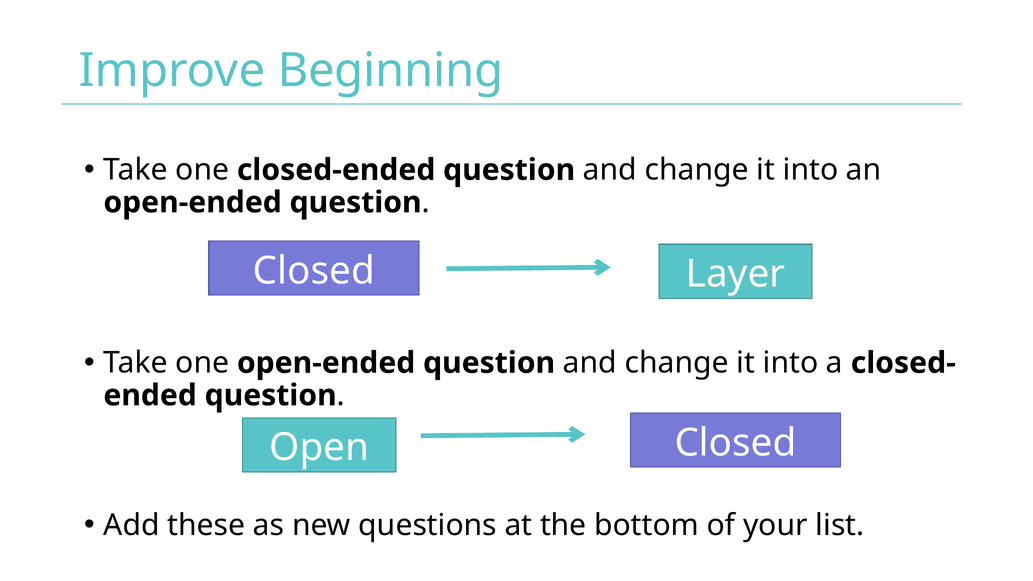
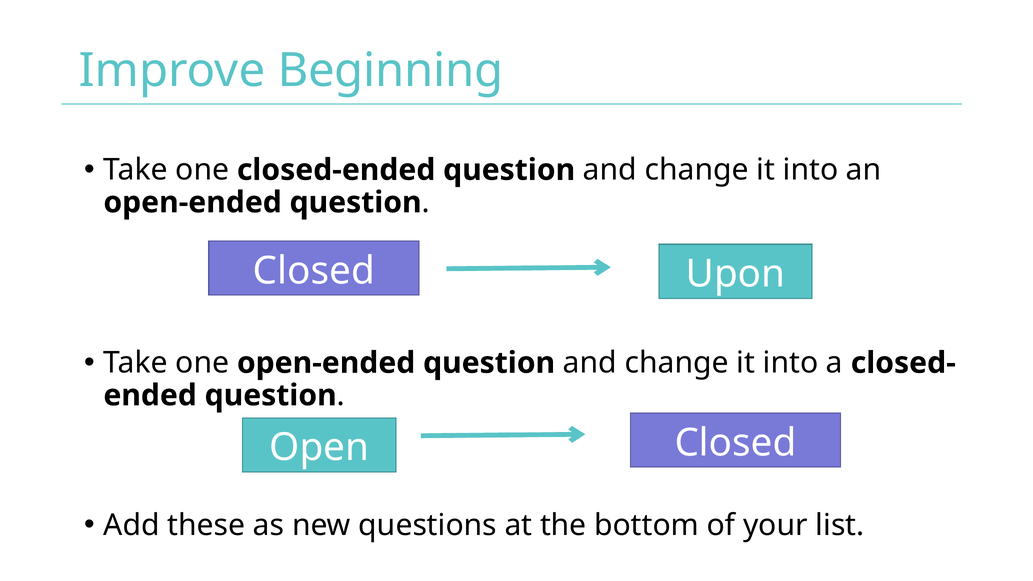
Layer: Layer -> Upon (736, 274)
